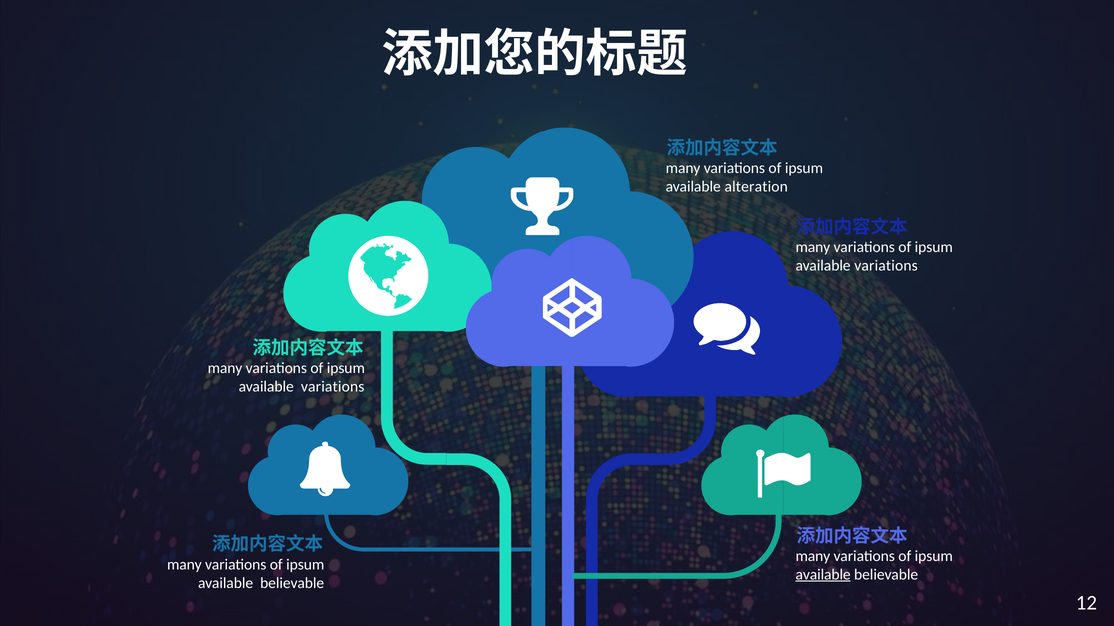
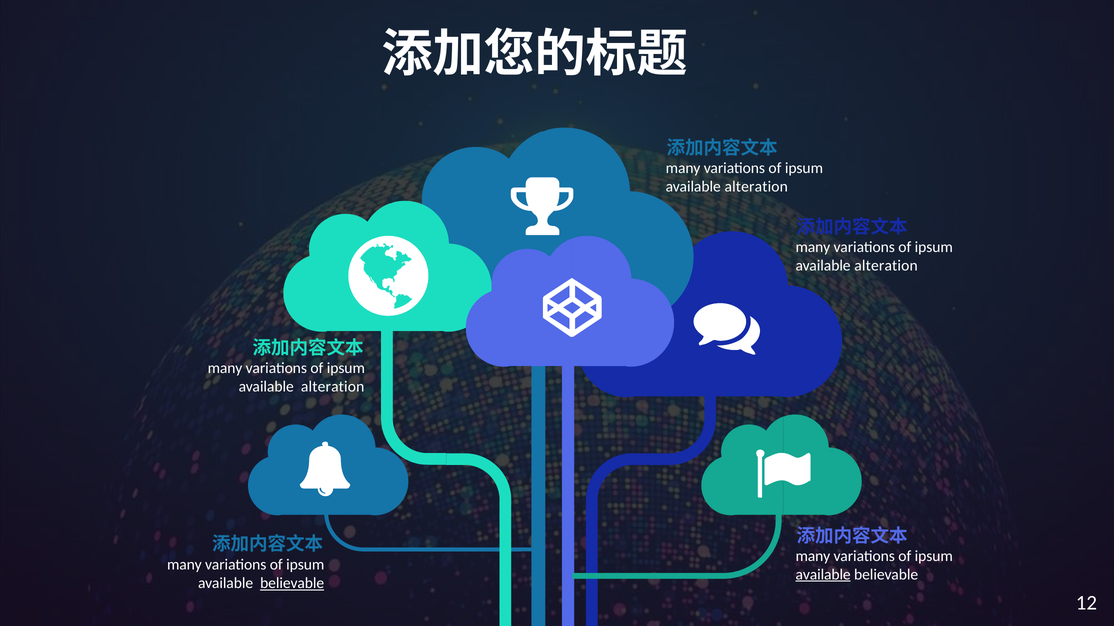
variations: variations -> alteration (886, 266)
variations: variations -> alteration (333, 387)
believable underline: none -> present (292, 584)
